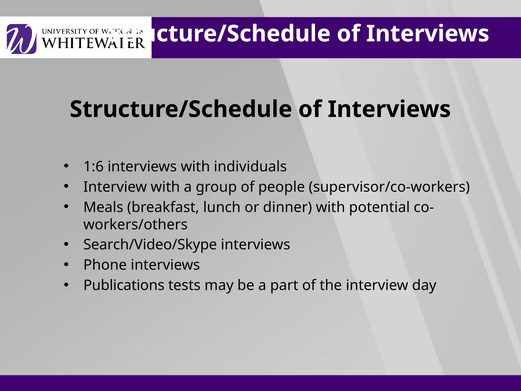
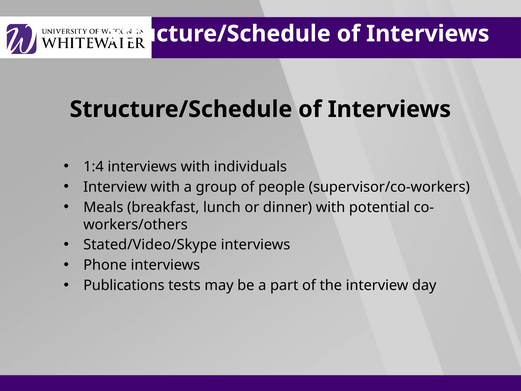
1:6: 1:6 -> 1:4 (94, 167)
Search/Video/Skype: Search/Video/Skype -> Stated/Video/Skype (150, 245)
